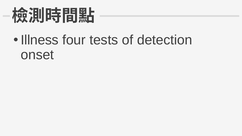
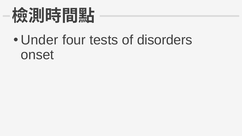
Illness: Illness -> Under (40, 40)
detection: detection -> disorders (165, 40)
